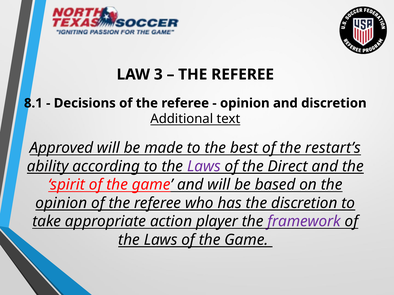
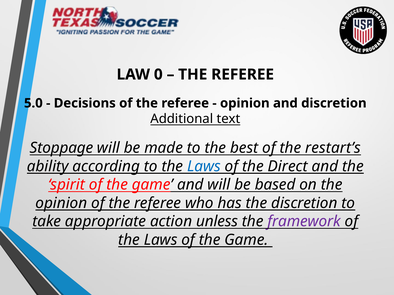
3: 3 -> 0 (158, 75)
8.1: 8.1 -> 5.0 (33, 103)
Approved: Approved -> Stoppage (61, 148)
Laws colour: purple -> blue (204, 167)
player: player -> unless (217, 222)
